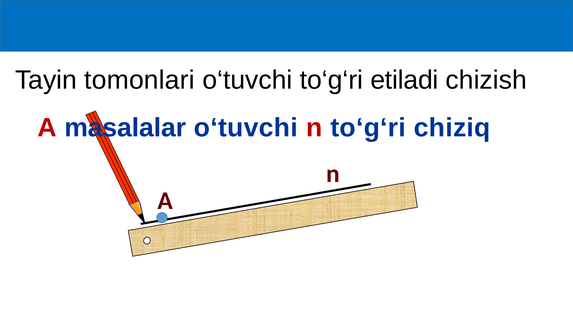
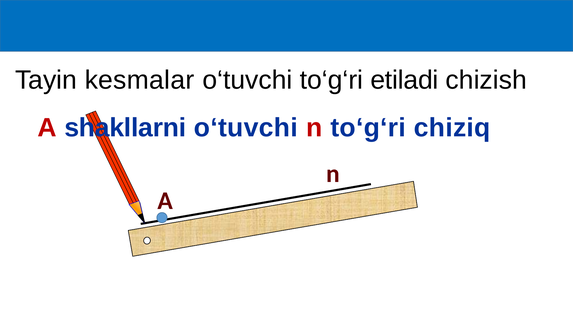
tomonlari: tomonlari -> kesmalar (140, 80)
masalalar: masalalar -> shakllarni (125, 128)
